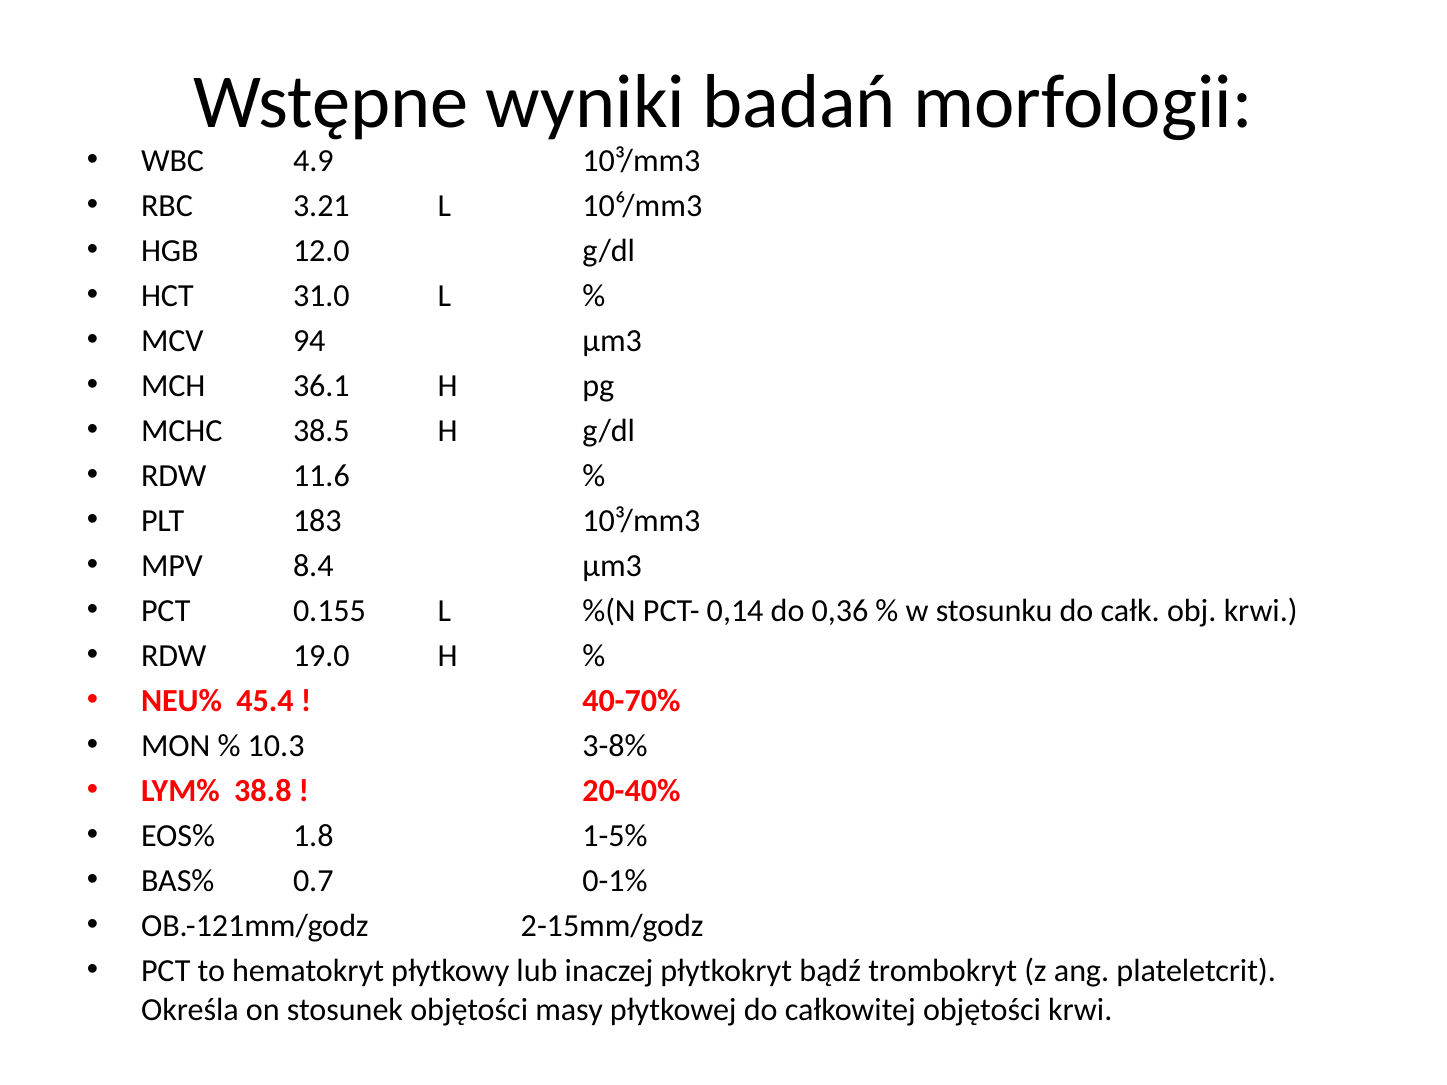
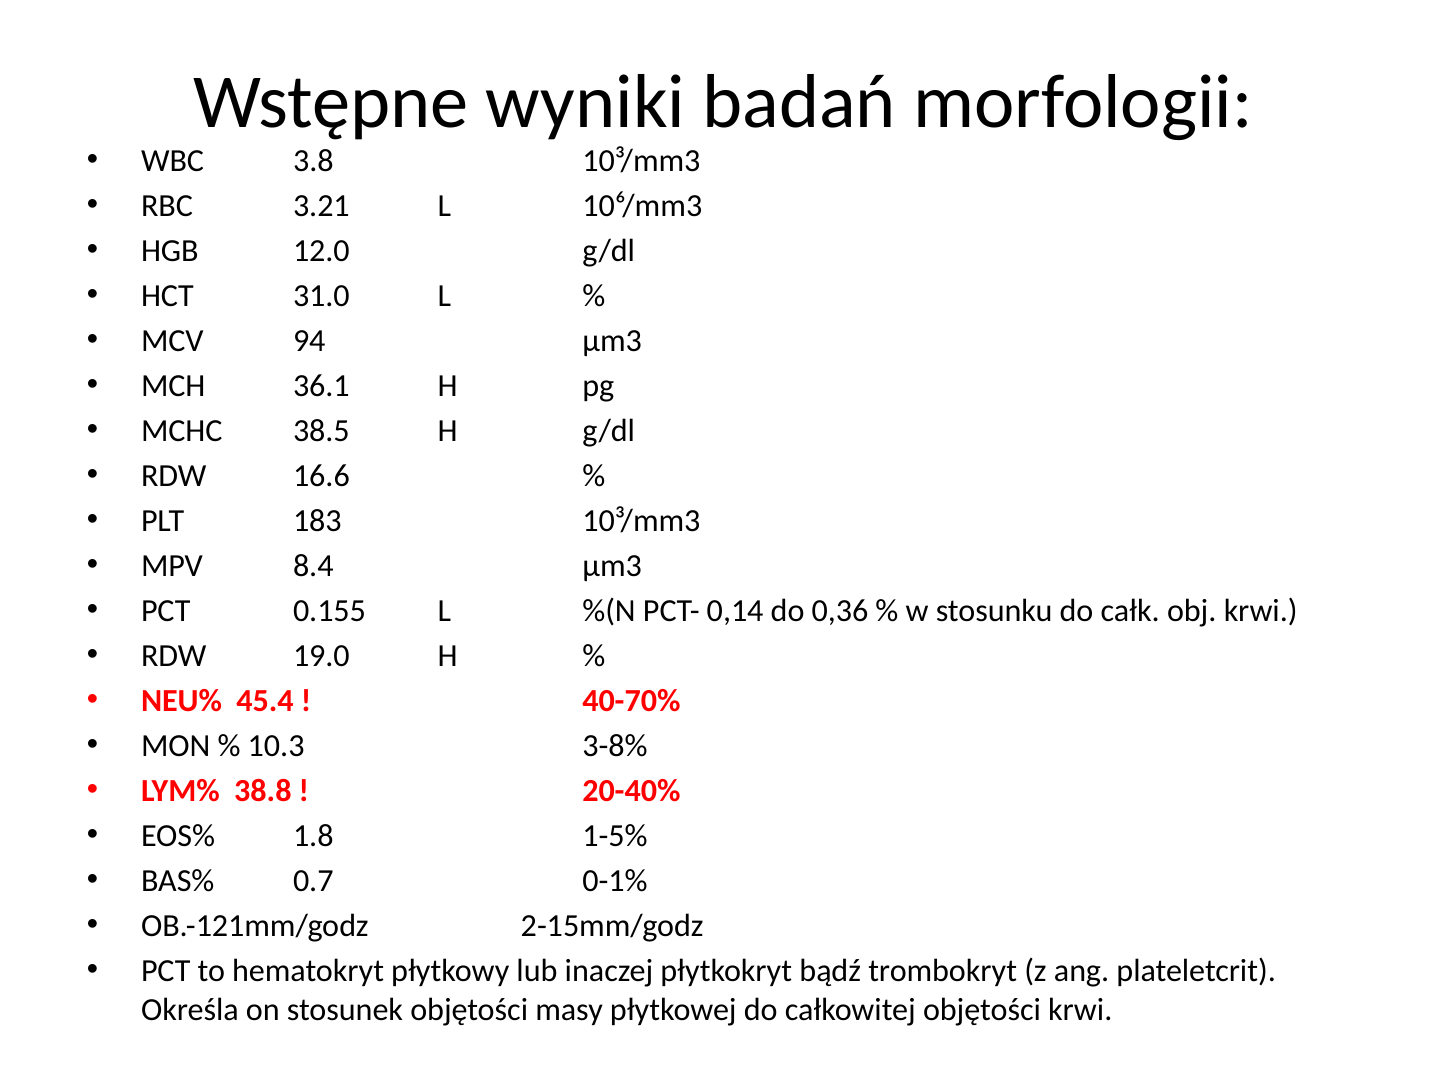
4.9: 4.9 -> 3.8 (313, 161)
11.6: 11.6 -> 16.6 (321, 476)
